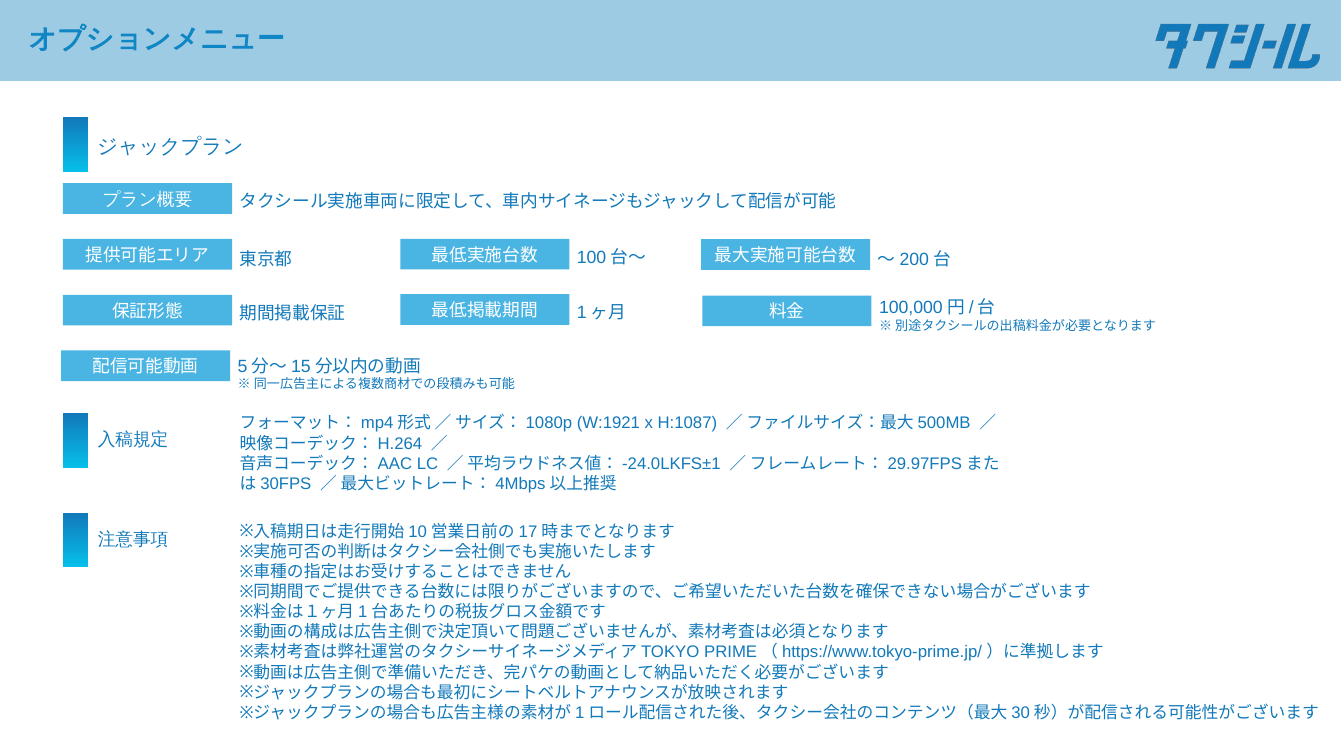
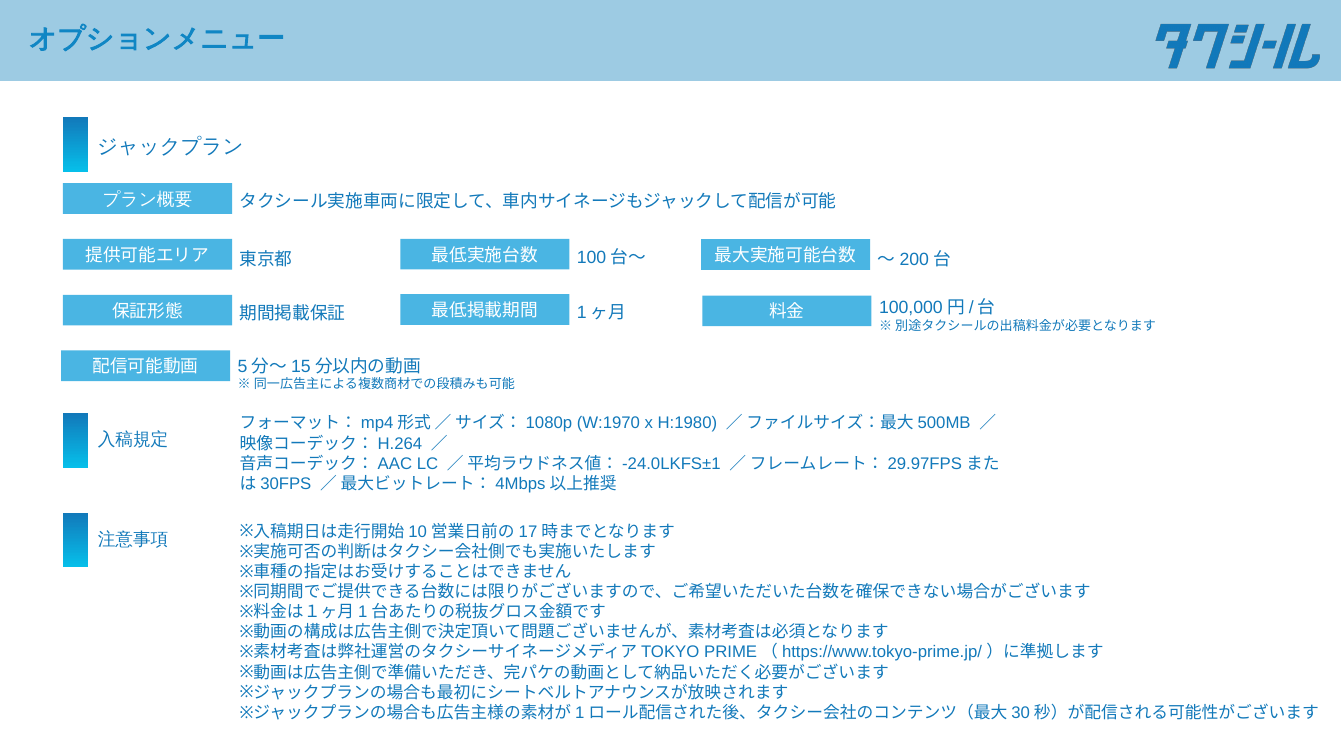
W:1921: W:1921 -> W:1970 (608, 423)
H:1087: H:1087 -> H:1980 (687, 423)
